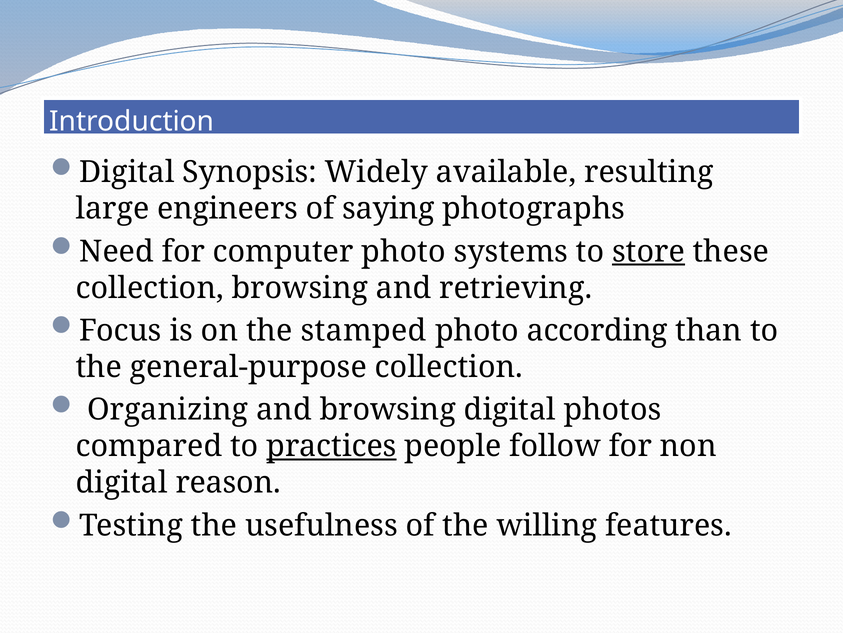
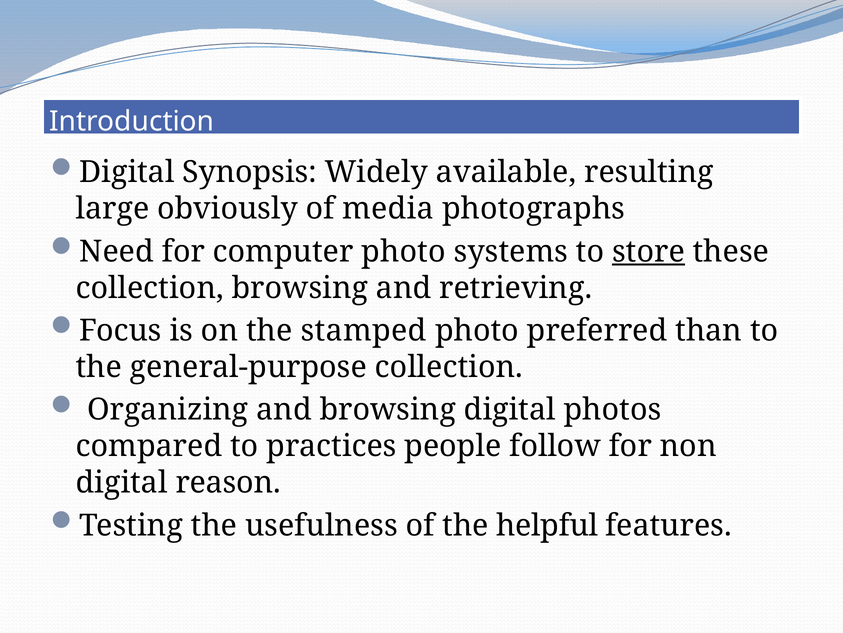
engineers: engineers -> obviously (227, 209)
saying: saying -> media (388, 209)
according: according -> preferred (597, 330)
practices underline: present -> none (332, 446)
willing: willing -> helpful (547, 525)
